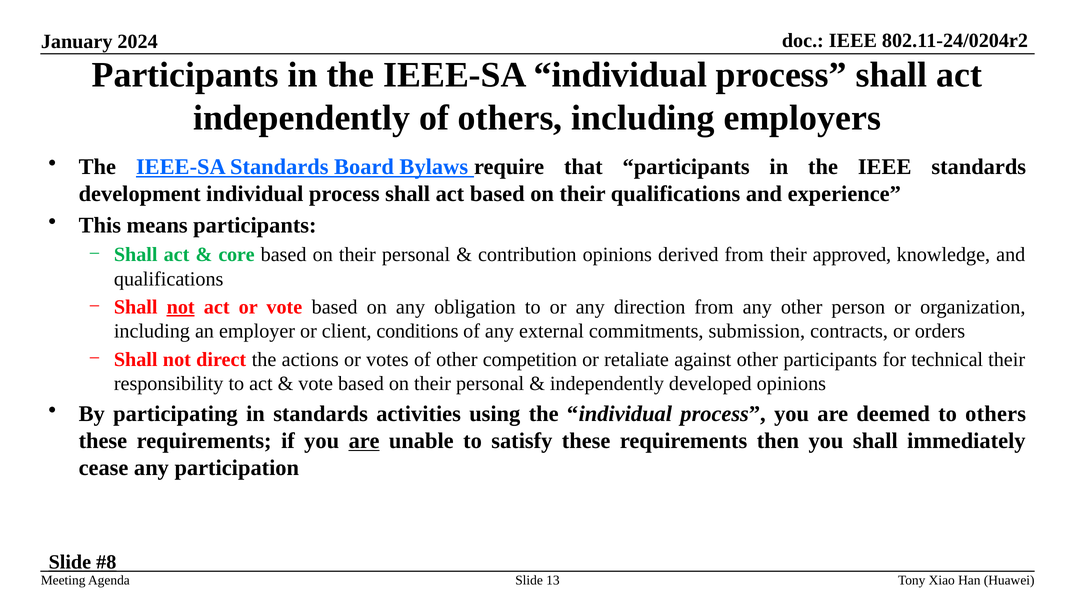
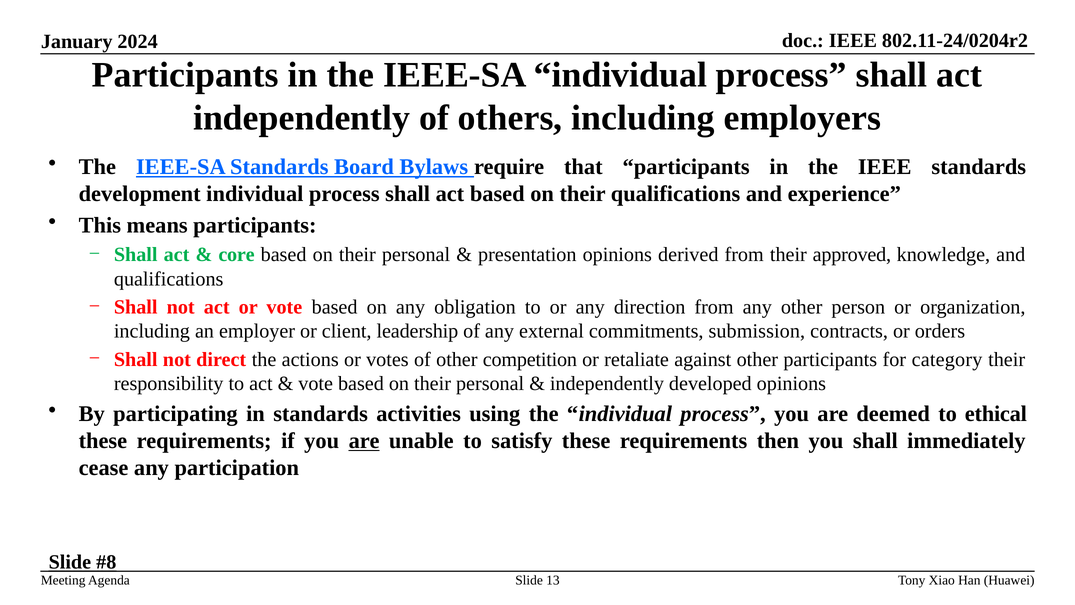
contribution: contribution -> presentation (527, 255)
not underline: present -> none (181, 307)
conditions: conditions -> leadership (417, 331)
technical: technical -> category (947, 359)
to others: others -> ethical (996, 414)
